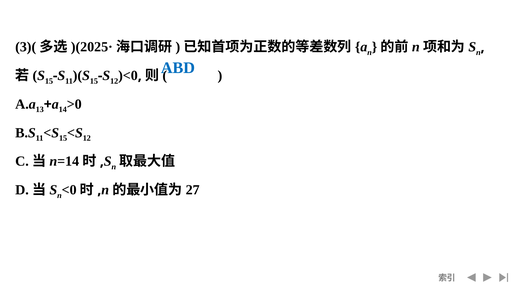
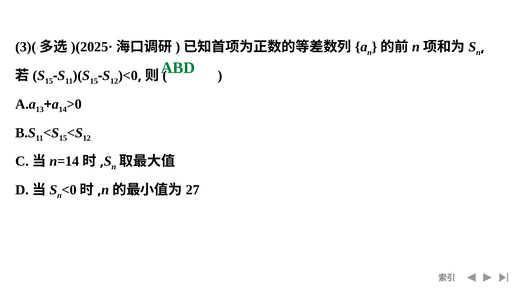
ABD colour: blue -> green (178, 68)
